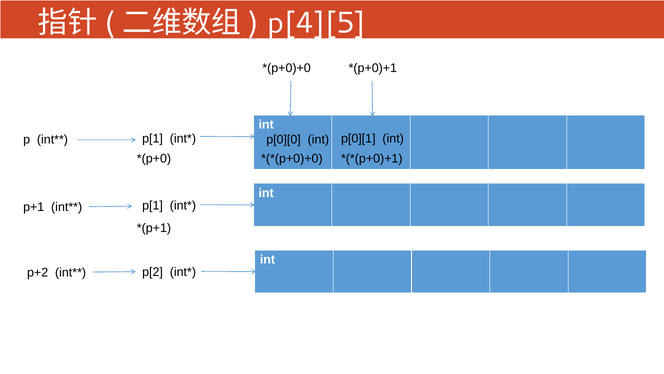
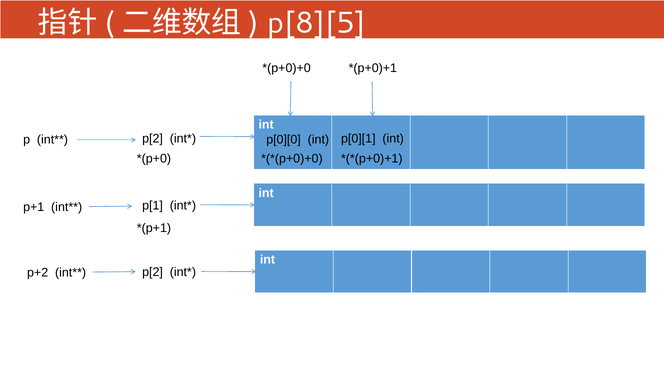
p[4][5: p[4][5 -> p[8][5 (317, 23)
p[1: p[1 -> p[2 (153, 139)
